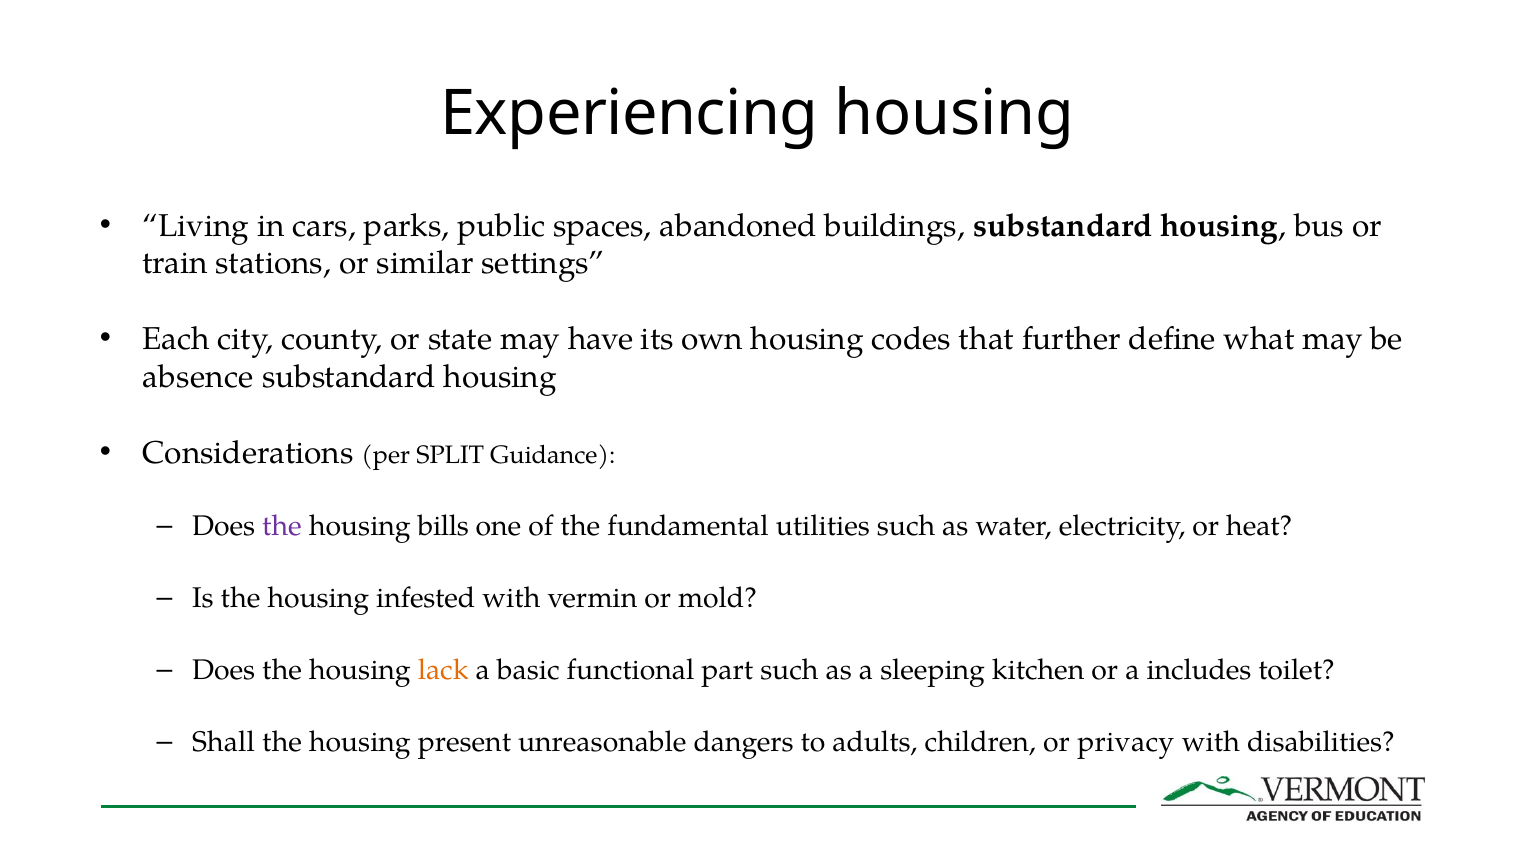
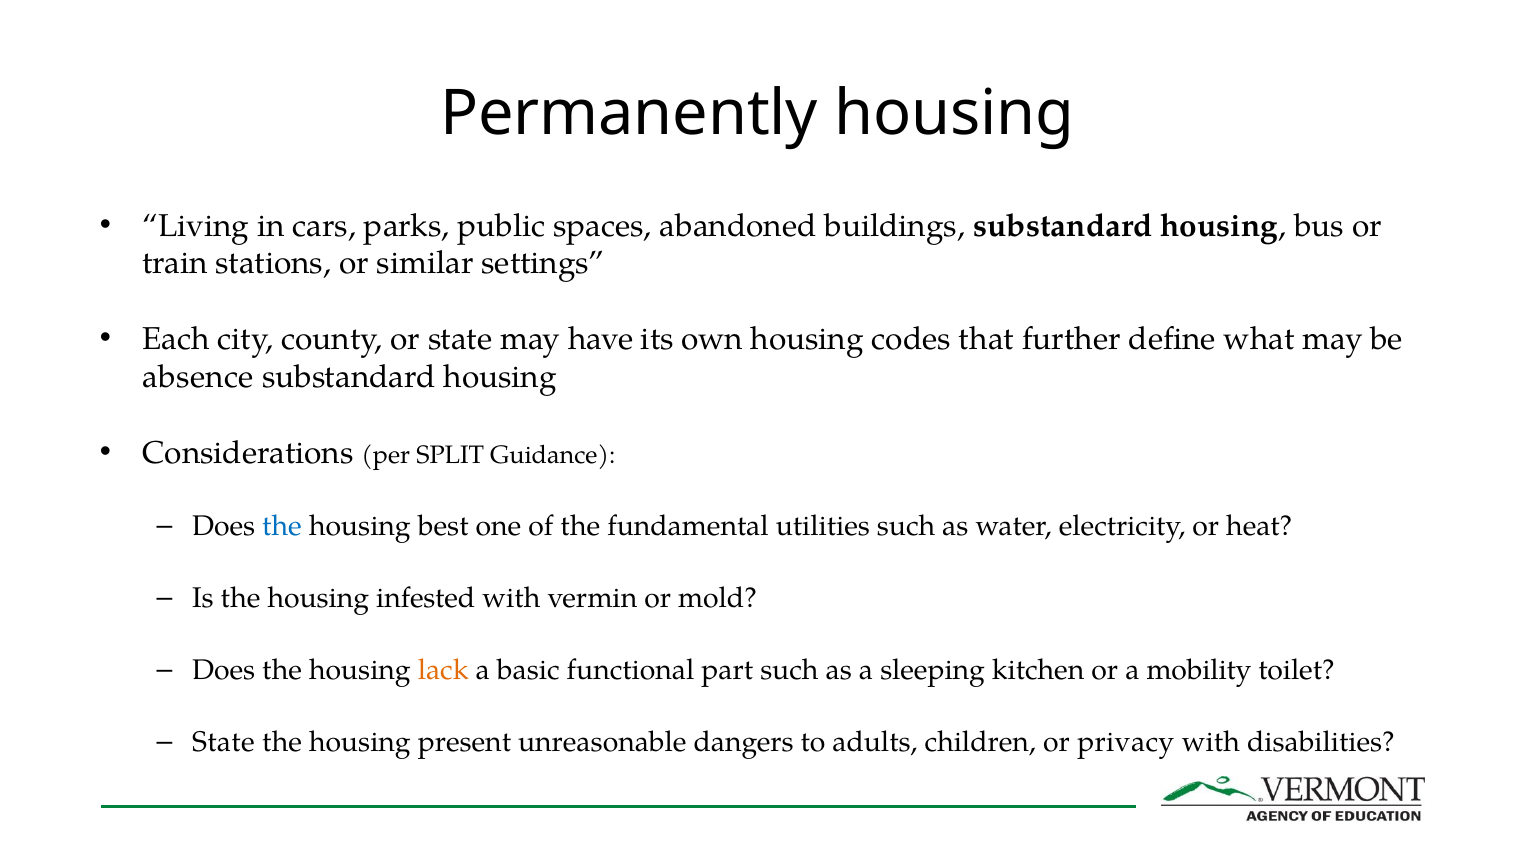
Experiencing: Experiencing -> Permanently (629, 113)
the colour: purple -> blue (282, 527)
bills: bills -> best (443, 527)
includes: includes -> mobility (1199, 671)
Shall: Shall -> State (223, 743)
